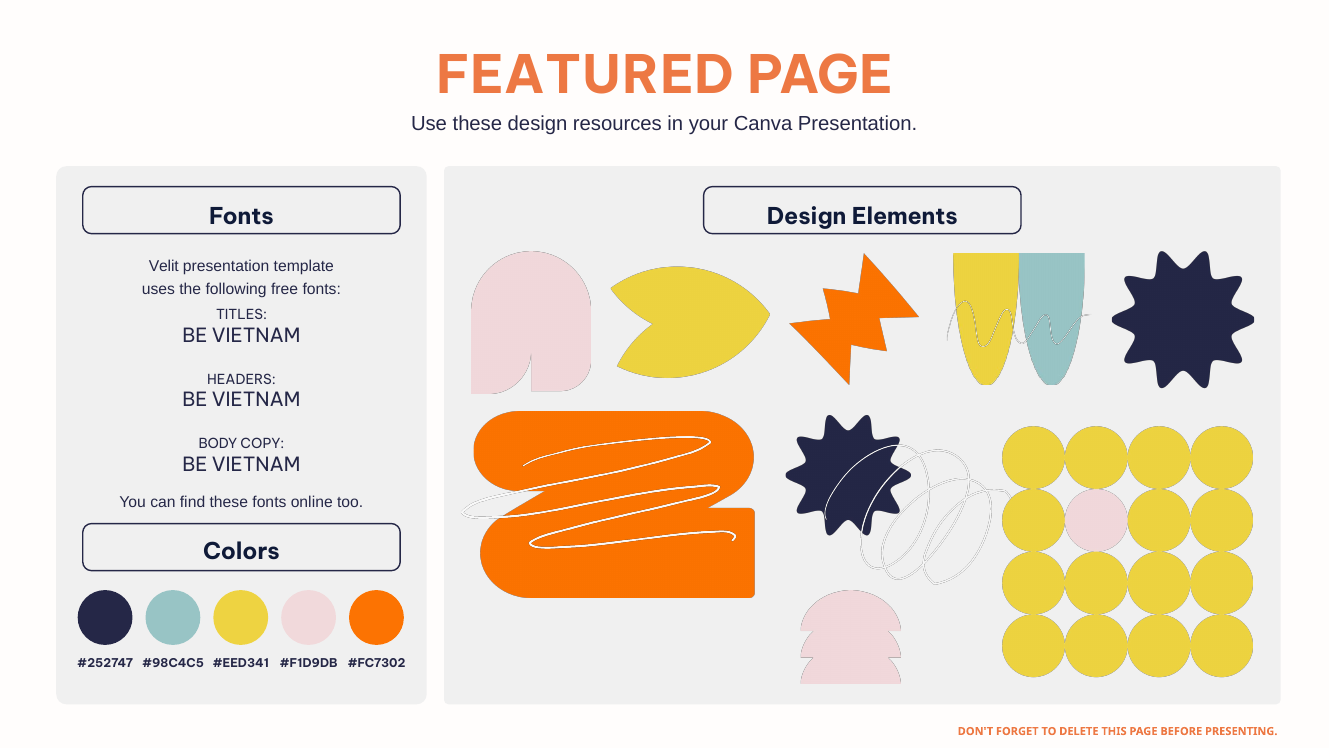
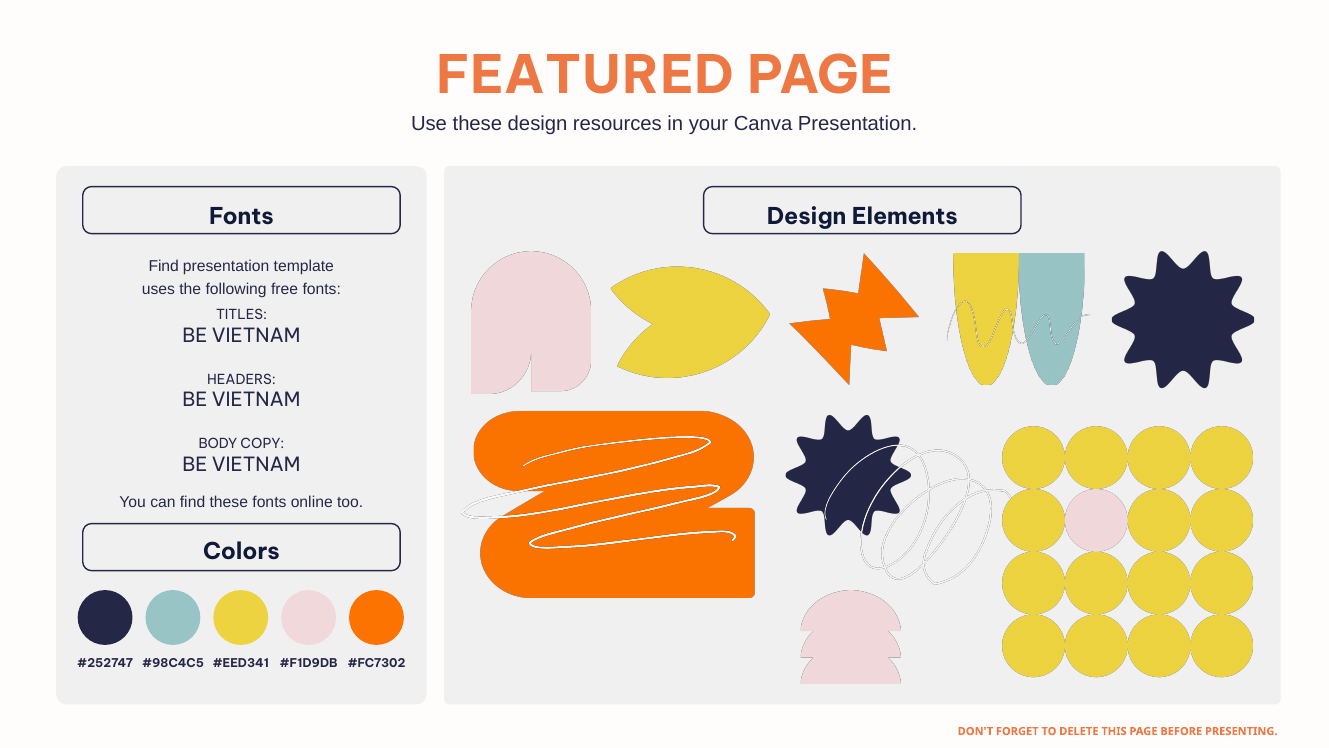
Velit: Velit -> Find (164, 266)
